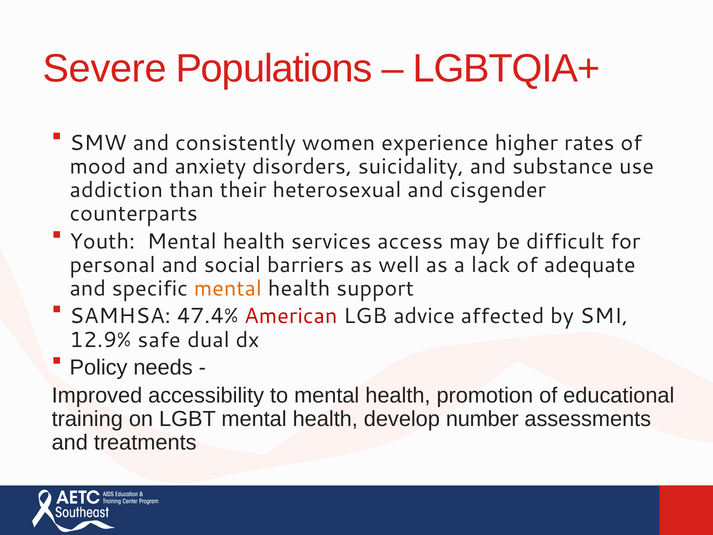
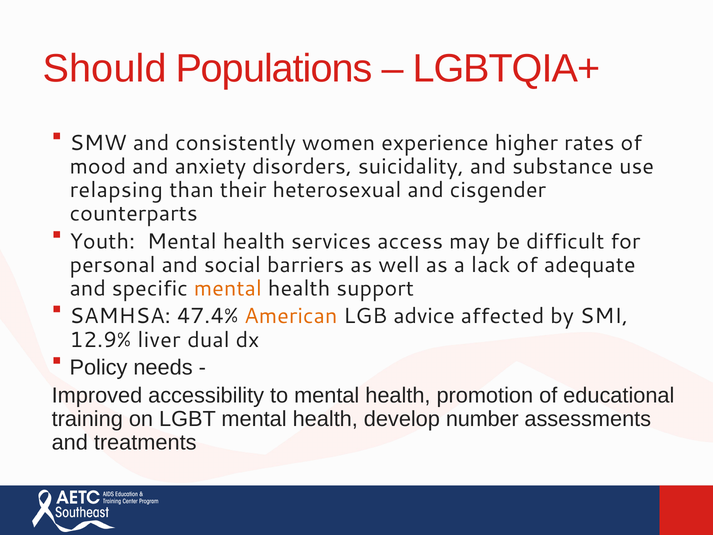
Severe: Severe -> Should (105, 69)
addiction: addiction -> relapsing (116, 190)
American colour: red -> orange (291, 316)
safe: safe -> liver (159, 340)
